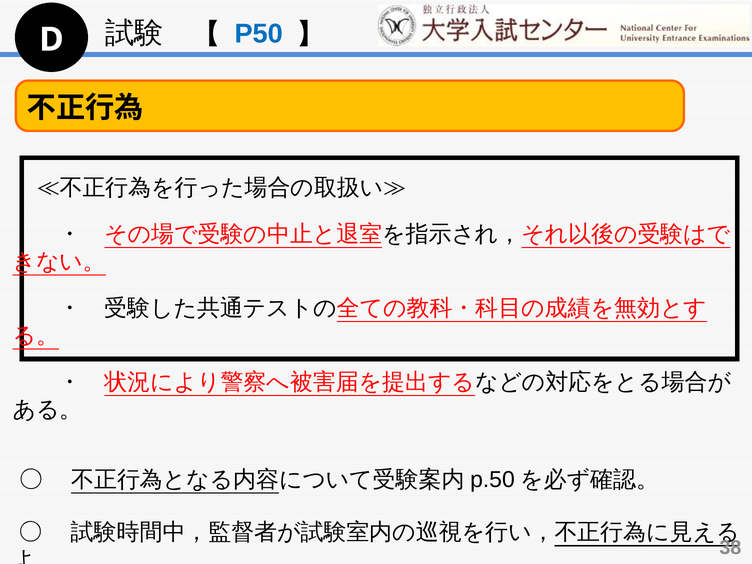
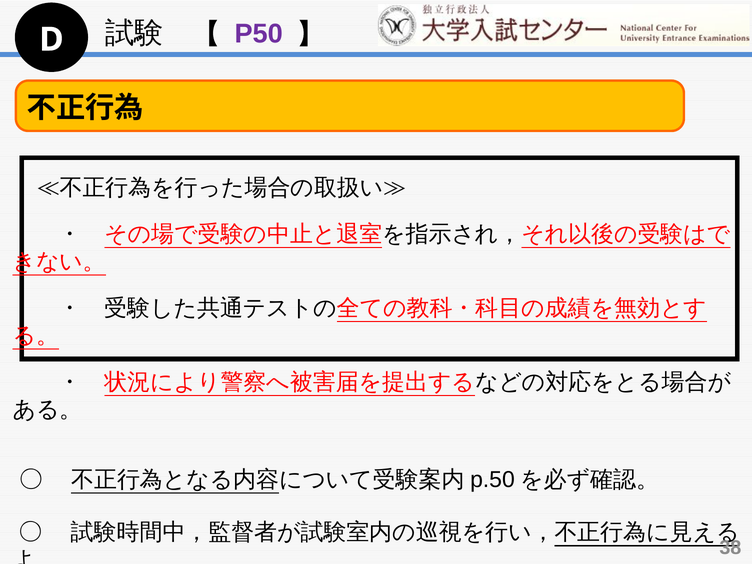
P50 colour: blue -> purple (259, 34)
